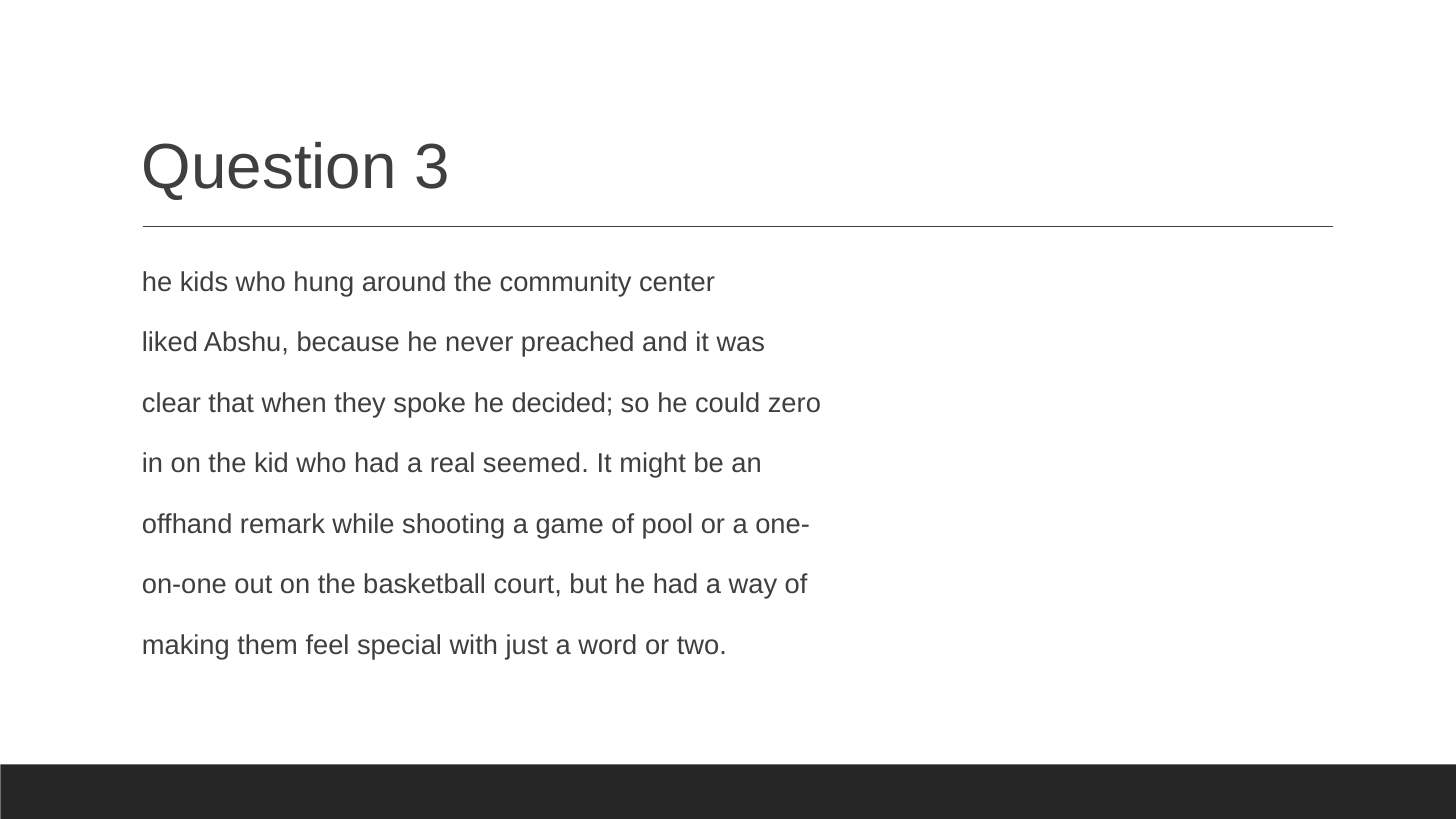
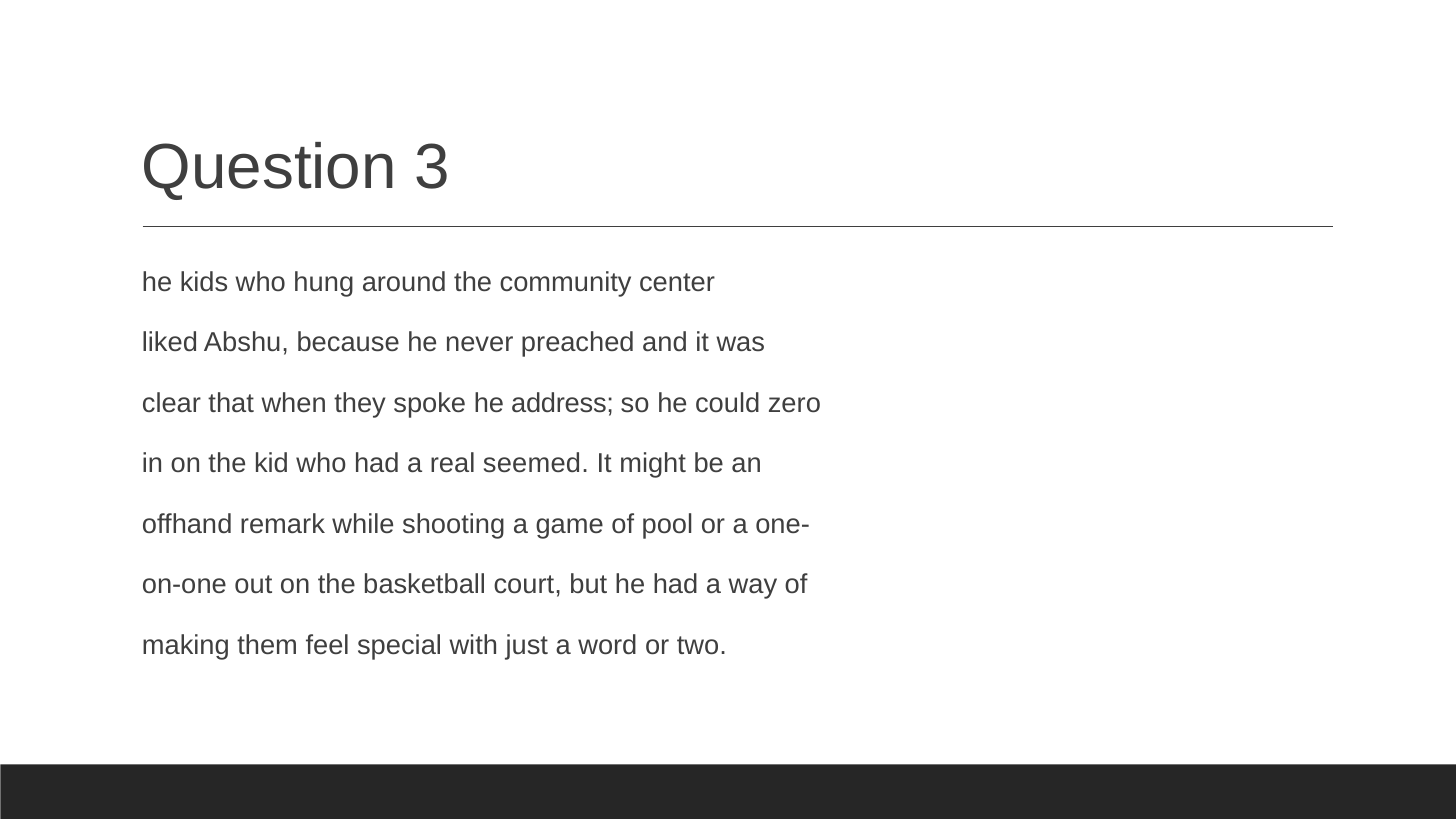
decided: decided -> address (563, 403)
